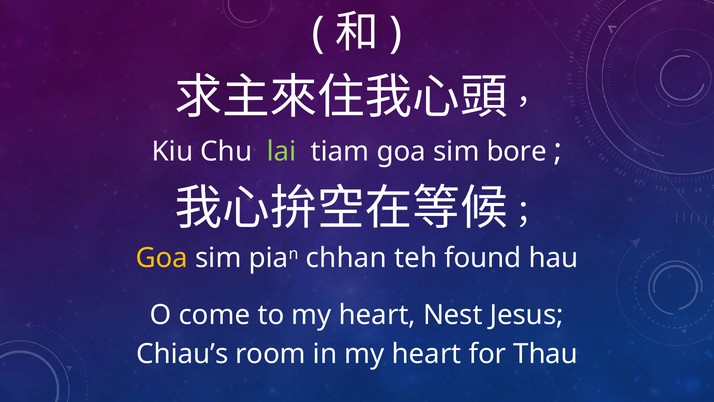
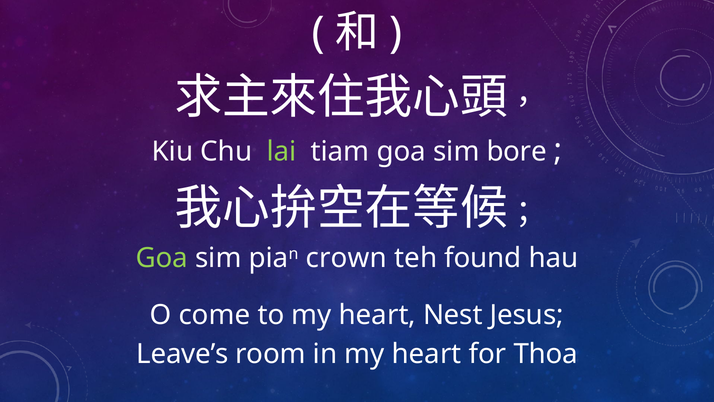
Goa colour: yellow -> light green (162, 258)
chhan: chhan -> crown (346, 258)
Chiau’s: Chiau’s -> Leave’s (183, 354)
Thau: Thau -> Thoa (546, 354)
